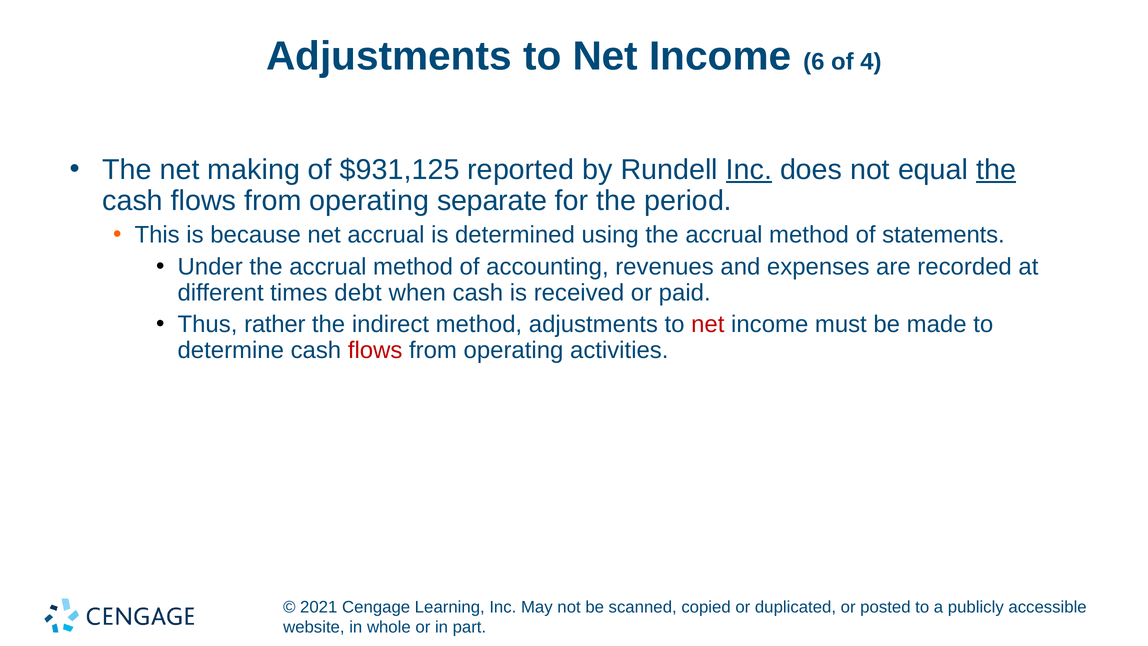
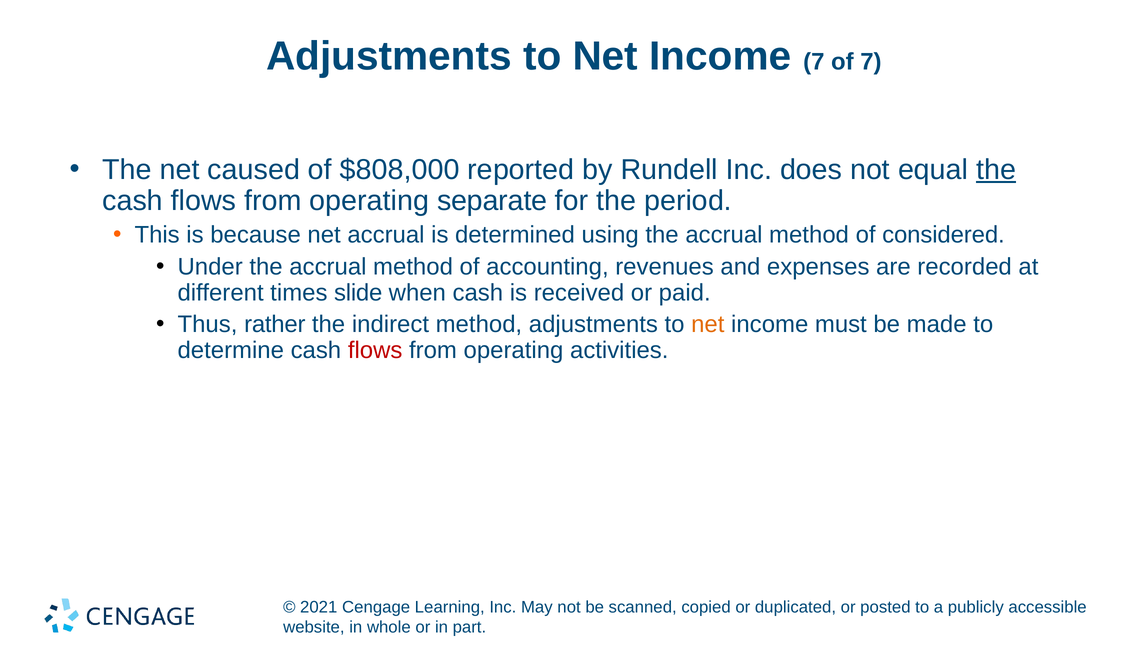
Income 6: 6 -> 7 (814, 62)
of 4: 4 -> 7 (871, 62)
making: making -> caused (254, 170)
$931,125: $931,125 -> $808,000 (400, 170)
Inc underline: present -> none (749, 170)
statements: statements -> considered (943, 235)
debt: debt -> slide (358, 293)
net colour: red -> orange (708, 324)
